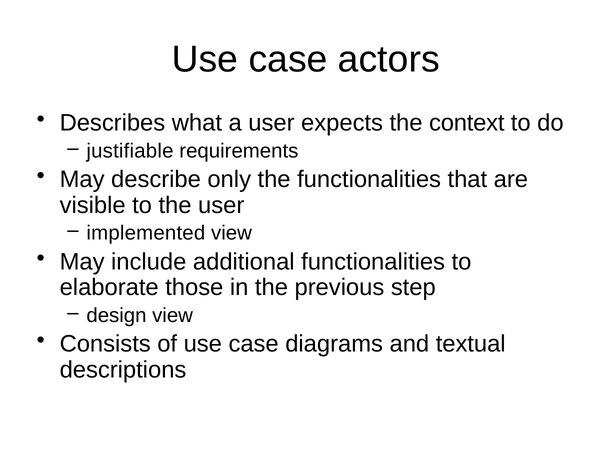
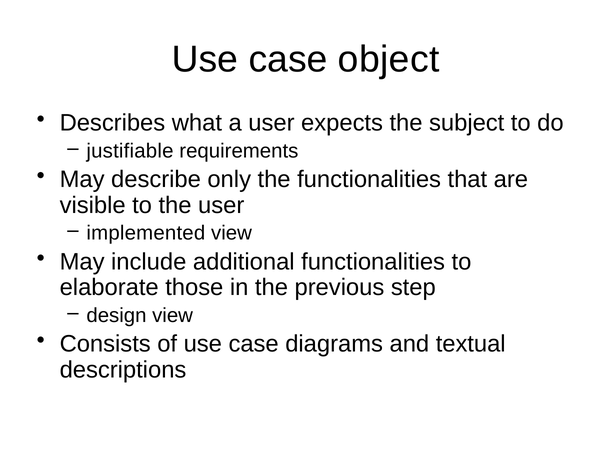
actors: actors -> object (389, 59)
context: context -> subject (467, 123)
